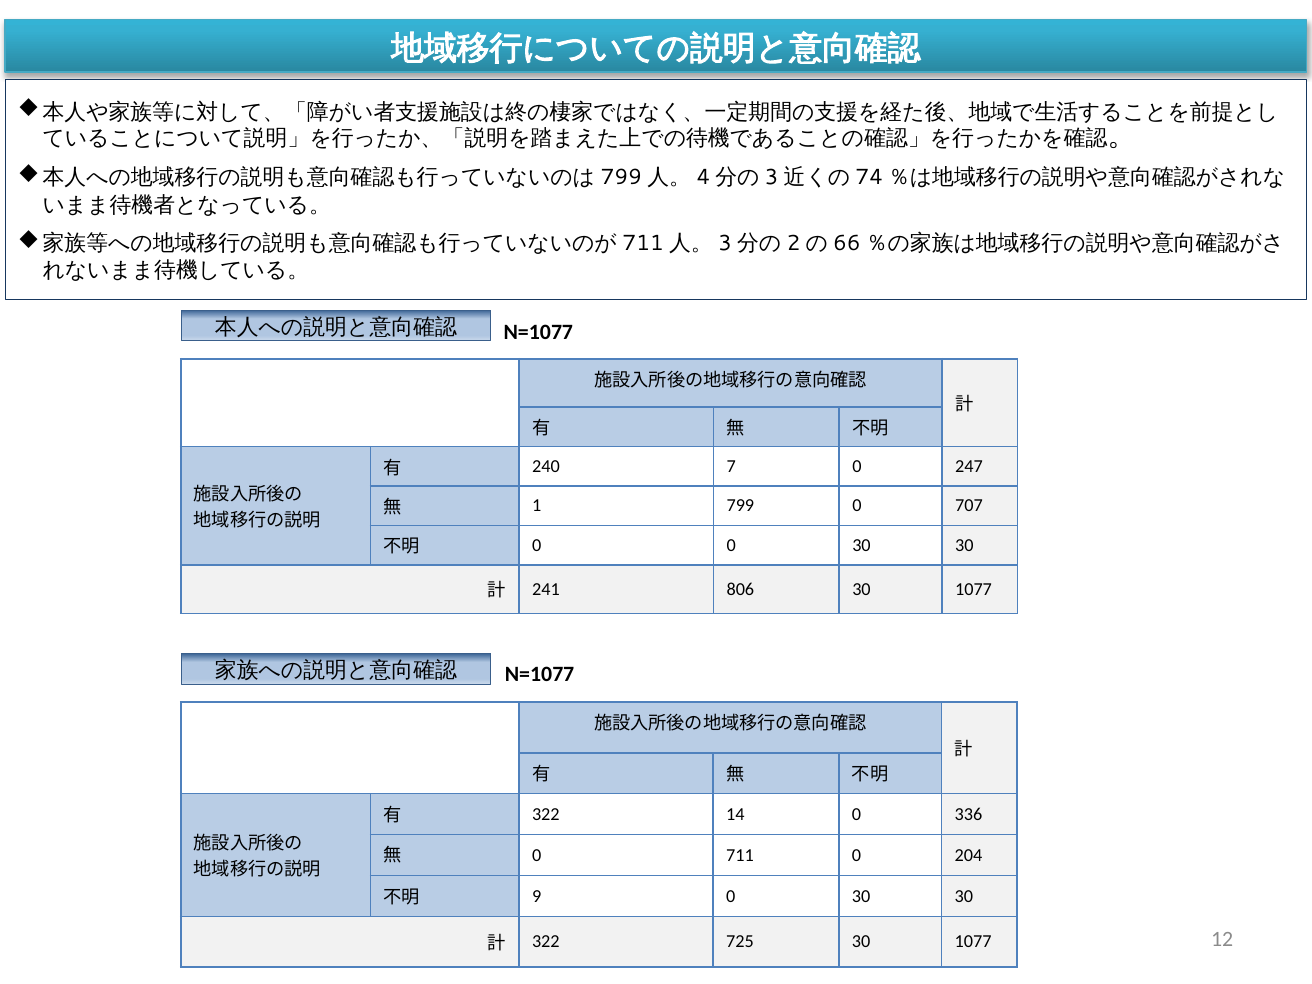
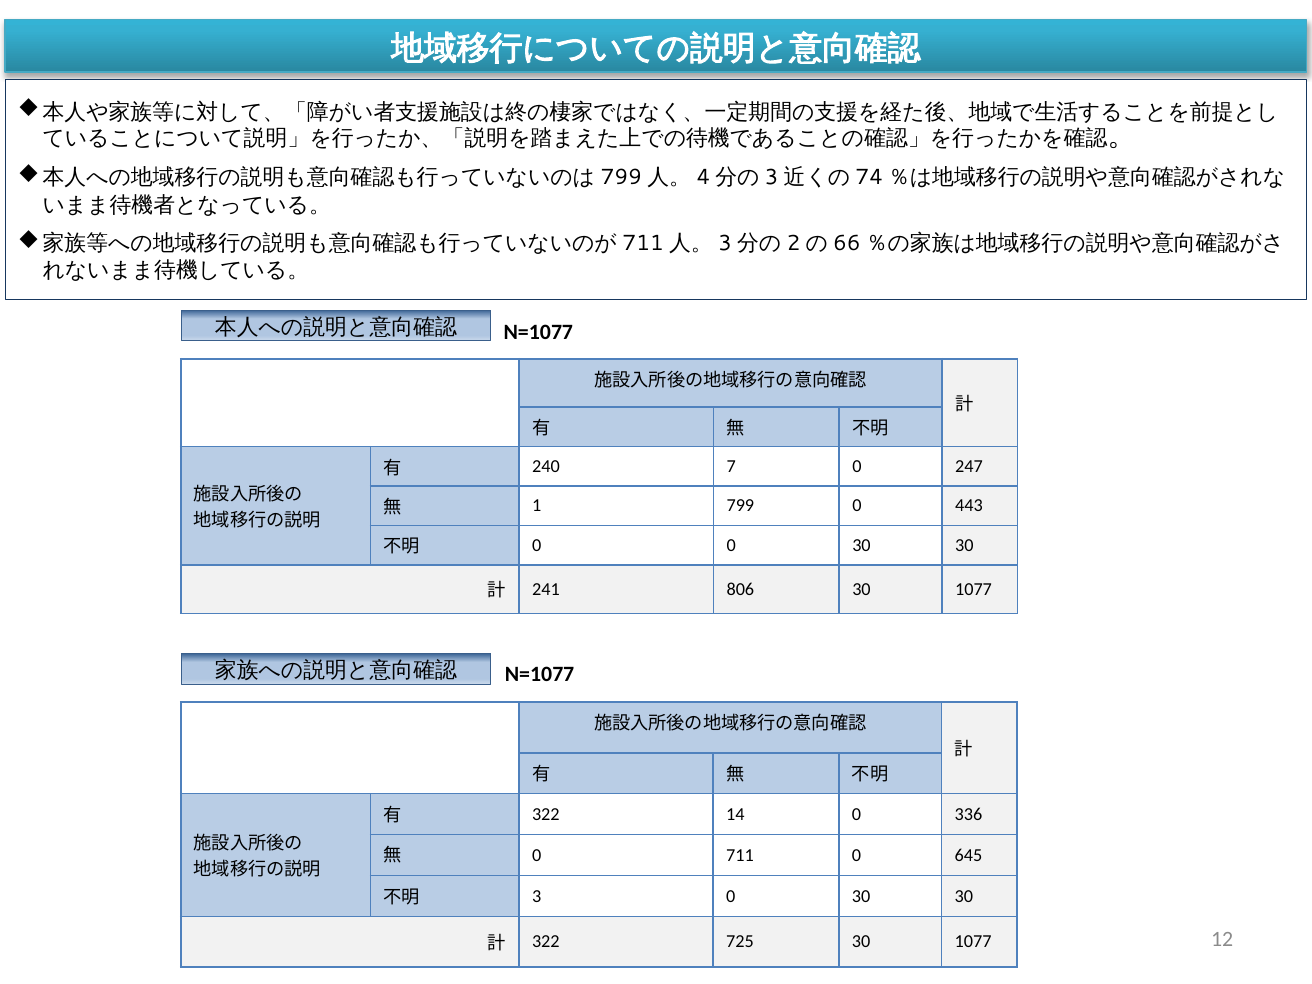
707: 707 -> 443 (969, 506)
204: 204 -> 645 (969, 855)
9: 9 -> 3 (537, 896)
